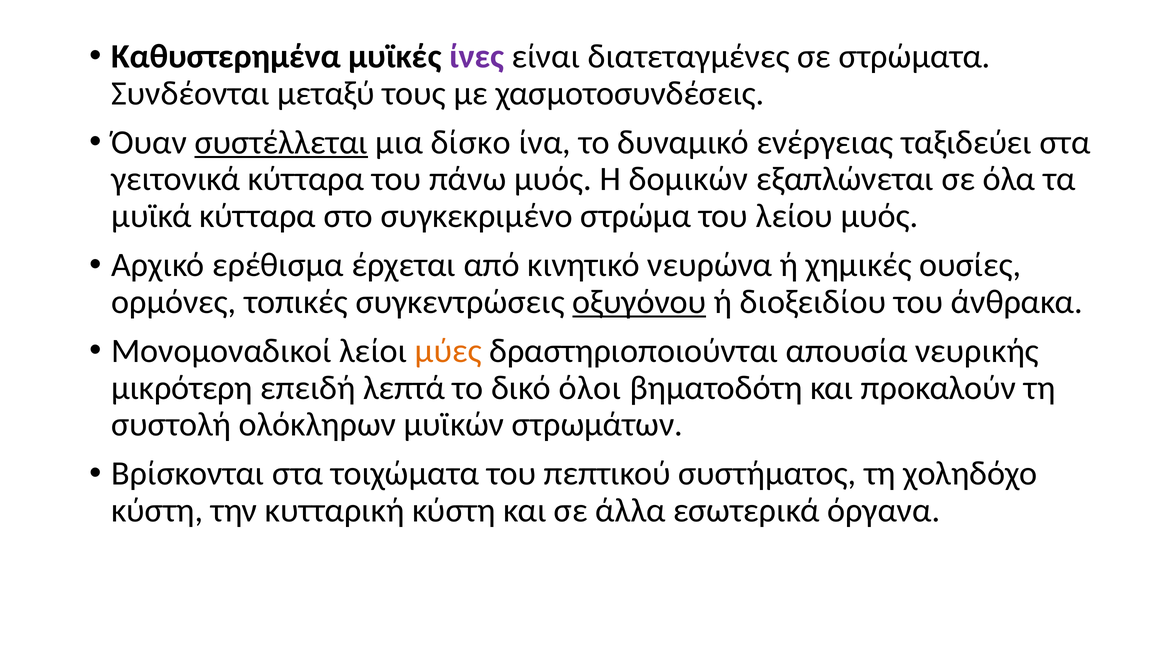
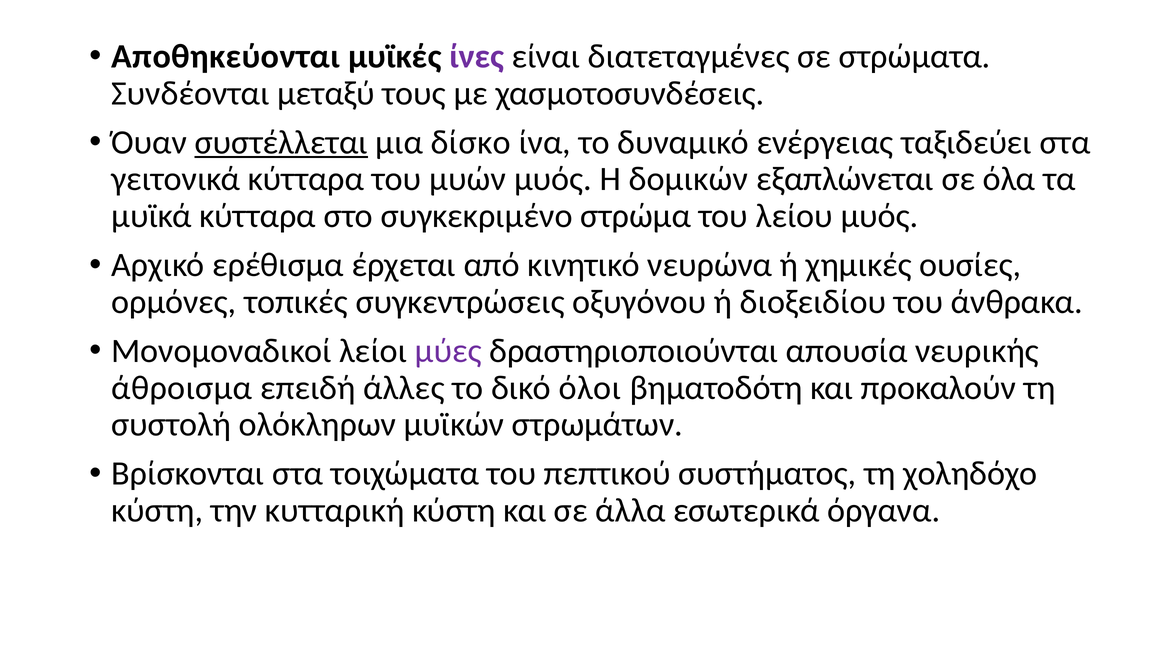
Καθυστερημένα: Καθυστερημένα -> Αποθηκεύονται (226, 56)
πάνω: πάνω -> μυών (468, 179)
οξυγόνου underline: present -> none (639, 302)
μύες colour: orange -> purple (448, 351)
μικρότερη: μικρότερη -> άθροισμα (182, 388)
λεπτά: λεπτά -> άλλες (404, 388)
